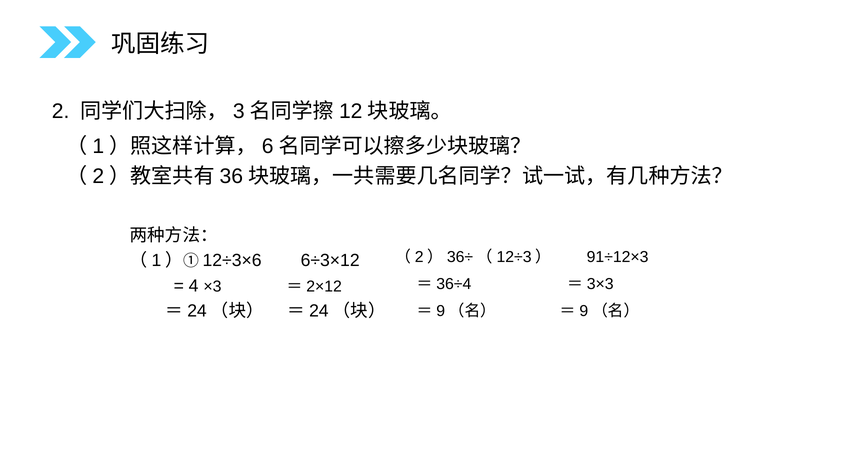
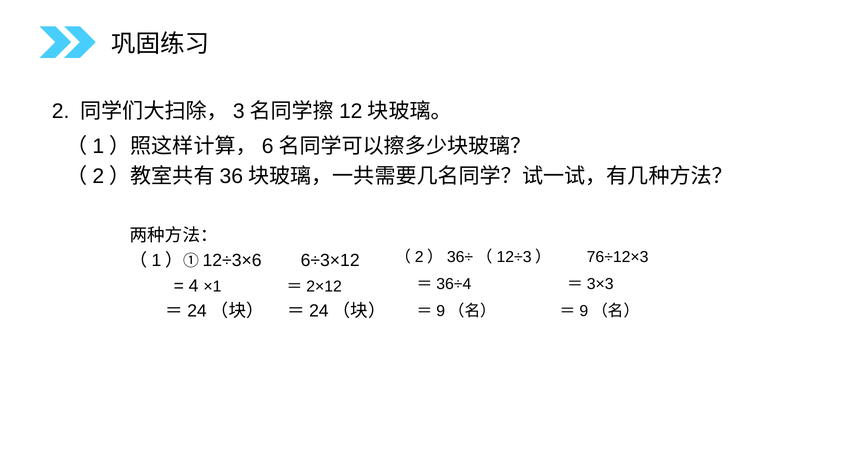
91÷12×3: 91÷12×3 -> 76÷12×3 (618, 257)
×3: ×3 -> ×1 (212, 287)
